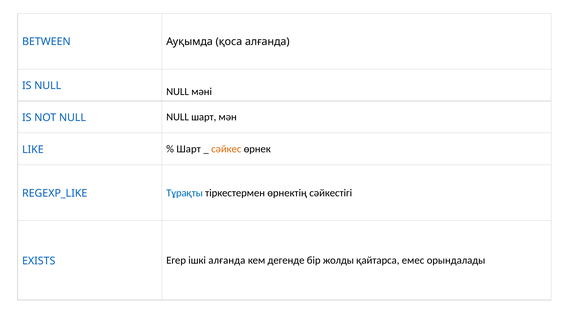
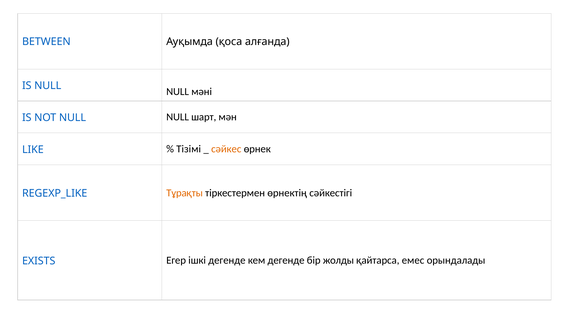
Шарт: Шарт -> Тізімі (189, 149)
Тұрақты colour: blue -> orange (185, 193)
ішкі алғанда: алғанда -> дегенде (227, 260)
